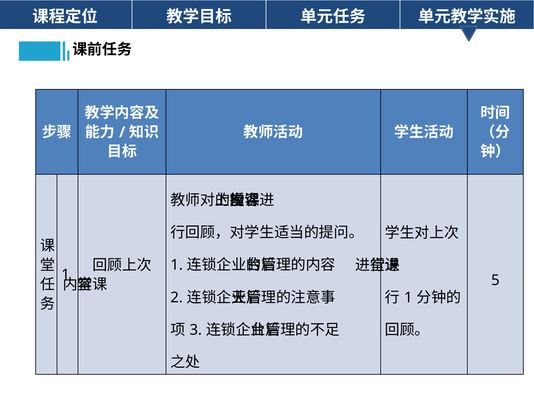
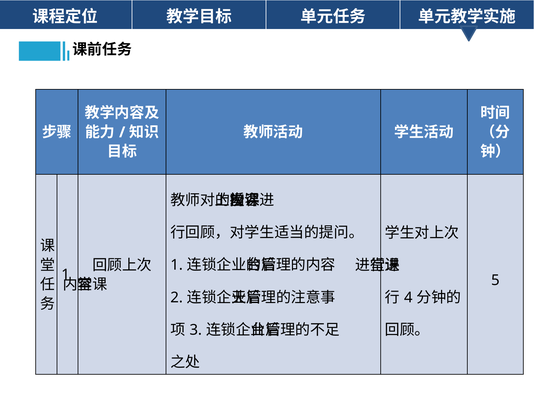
1: 1 -> 4 (408, 297)
